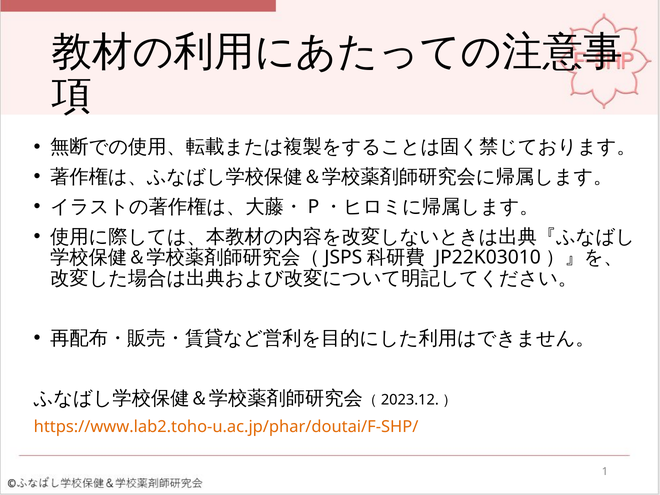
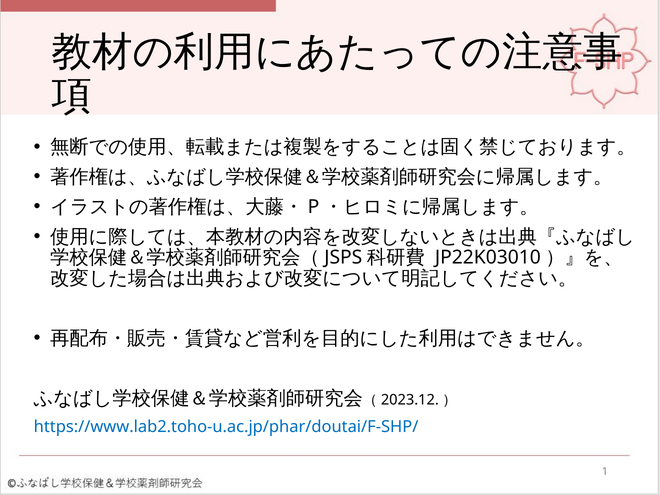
https://www.lab2.toho-u.ac.jp/phar/doutai/F-SHP/ colour: orange -> blue (226, 427)
